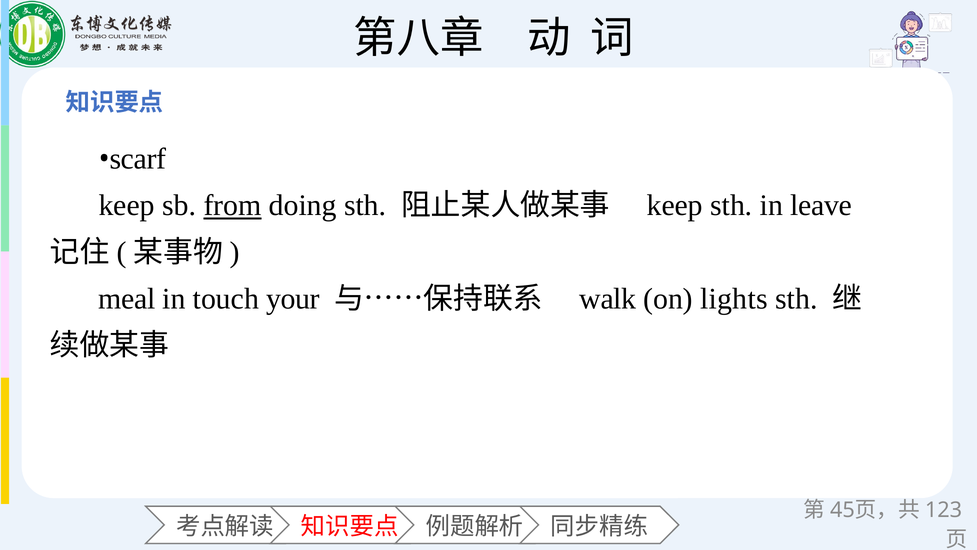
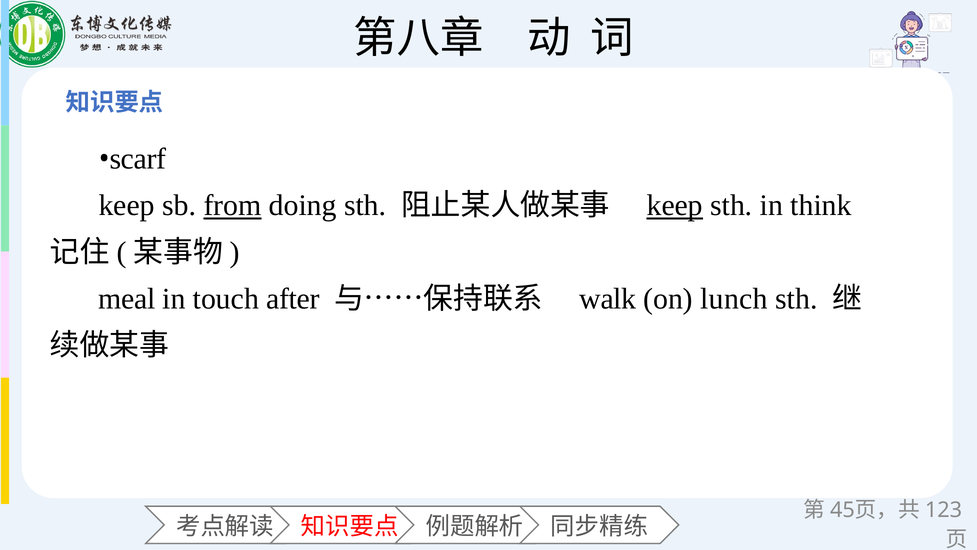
keep underline: none -> present (675, 205)
leave: leave -> think (821, 205)
your: your -> after (293, 299)
lights: lights -> lunch (734, 299)
